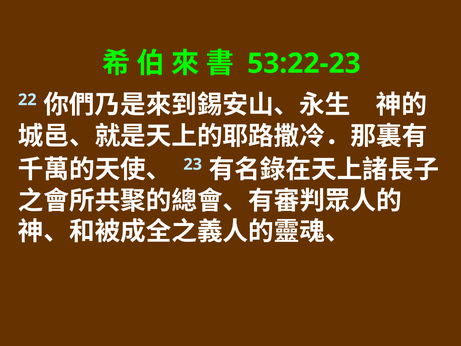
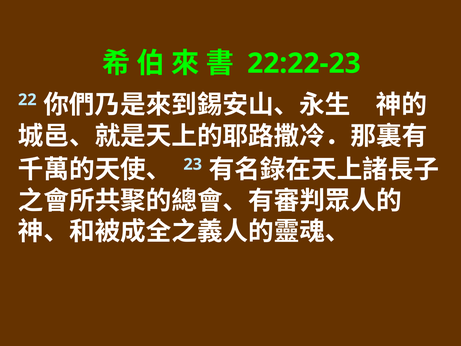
53:22-23: 53:22-23 -> 22:22-23 (304, 63)
